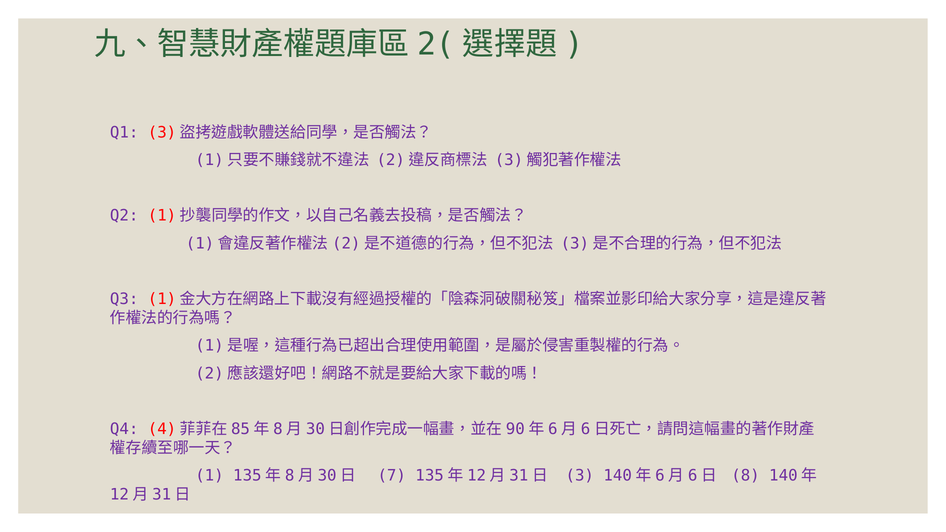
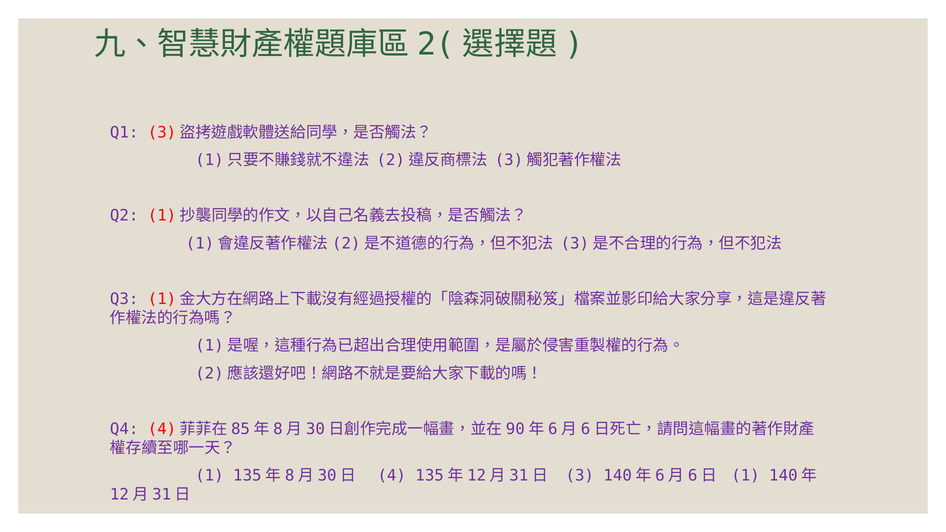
7: 7 -> 4 (392, 476)
8: 8 -> 1 (745, 476)
